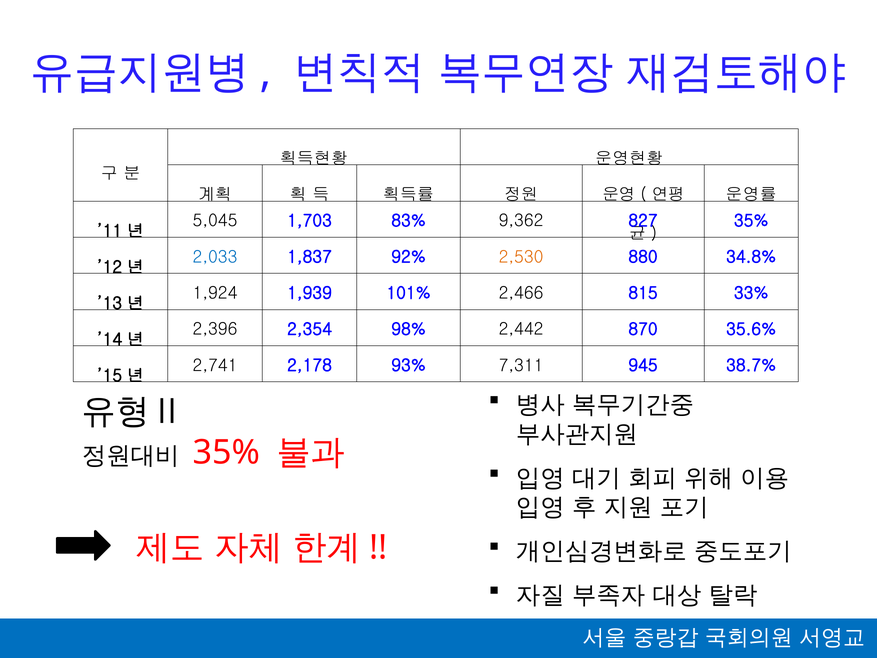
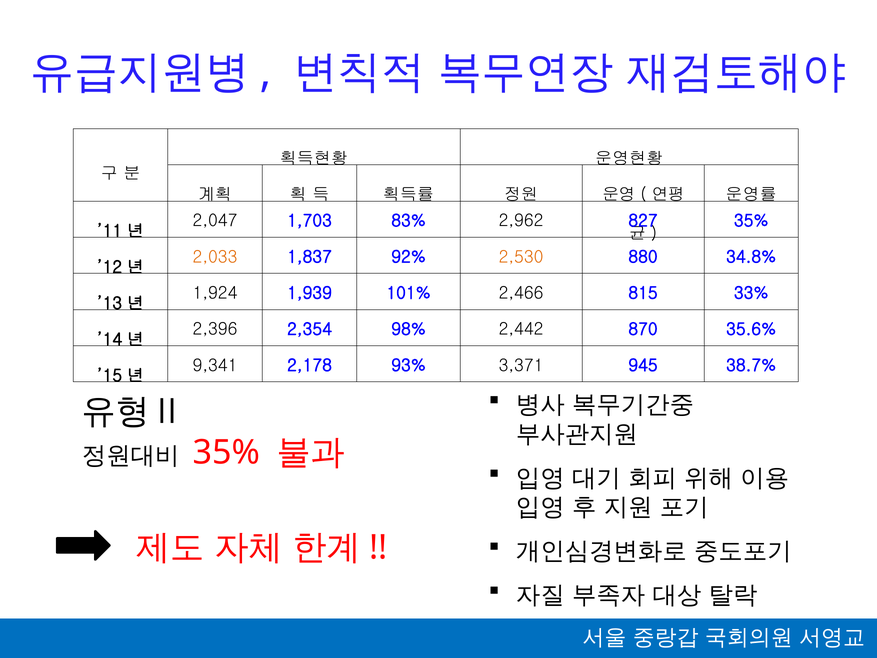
5,045: 5,045 -> 2,047 (215, 221)
9,362: 9,362 -> 2,962 (521, 221)
2,033 colour: blue -> orange (215, 257)
2,741: 2,741 -> 9,341 (215, 365)
7,311: 7,311 -> 3,371 (521, 365)
